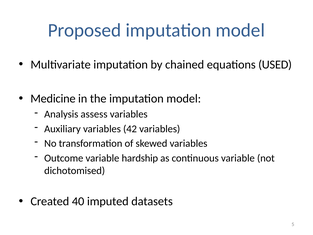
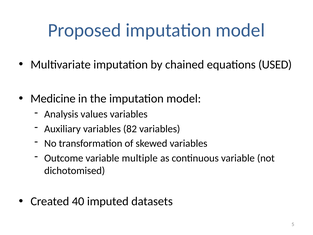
assess: assess -> values (94, 114)
42: 42 -> 82 (130, 129)
hardship: hardship -> multiple (140, 158)
